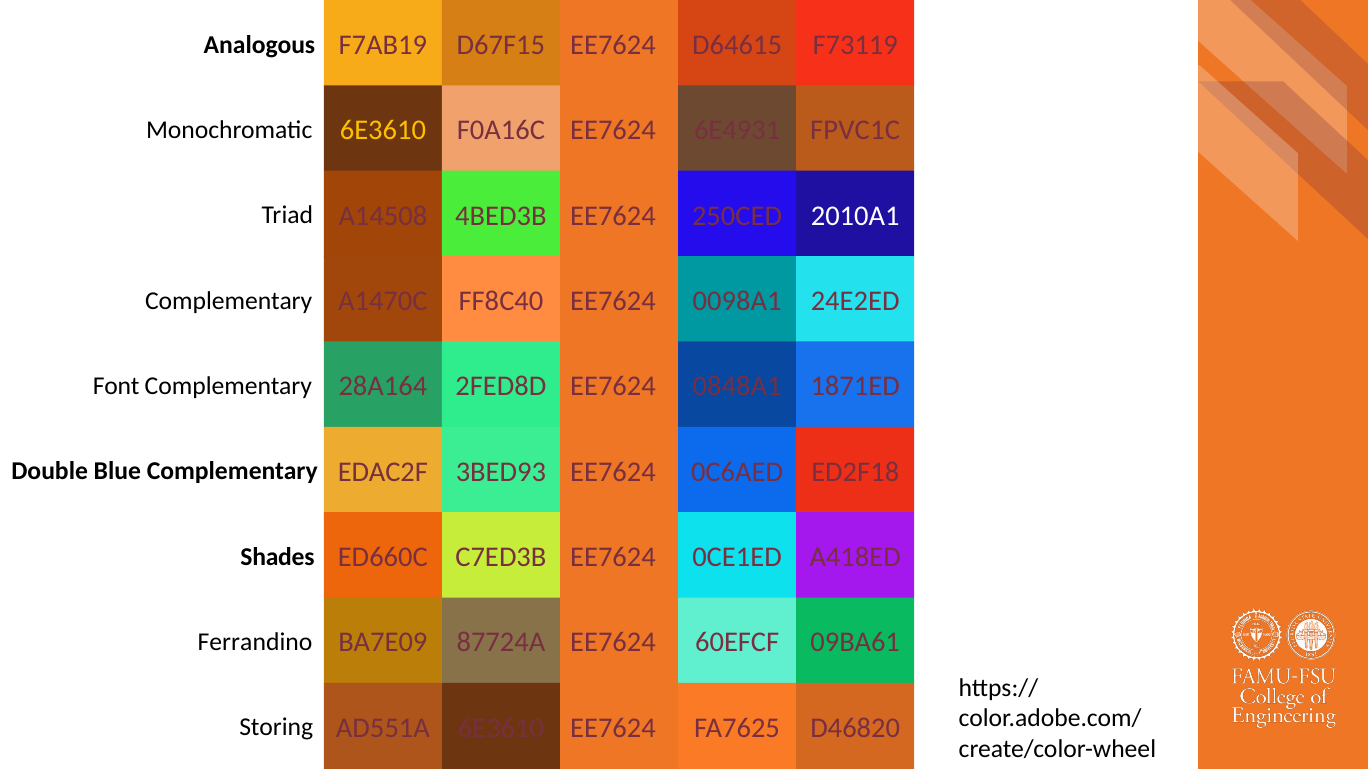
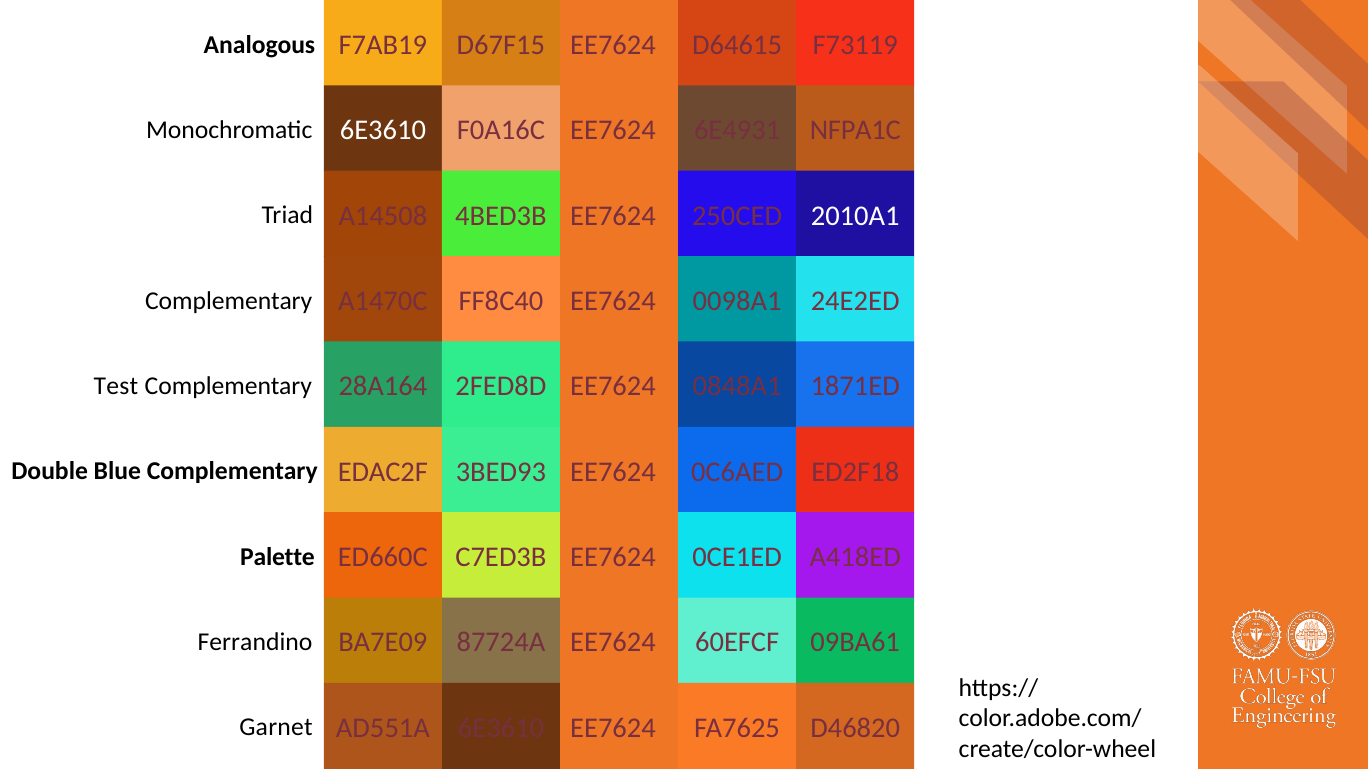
6E3610 colour: yellow -> white (383, 131)
FPVC1C: FPVC1C -> NFPA1C (855, 131)
Font: Font -> Test (116, 386)
Shades: Shades -> Palette (278, 557)
Storing: Storing -> Garnet (276, 728)
